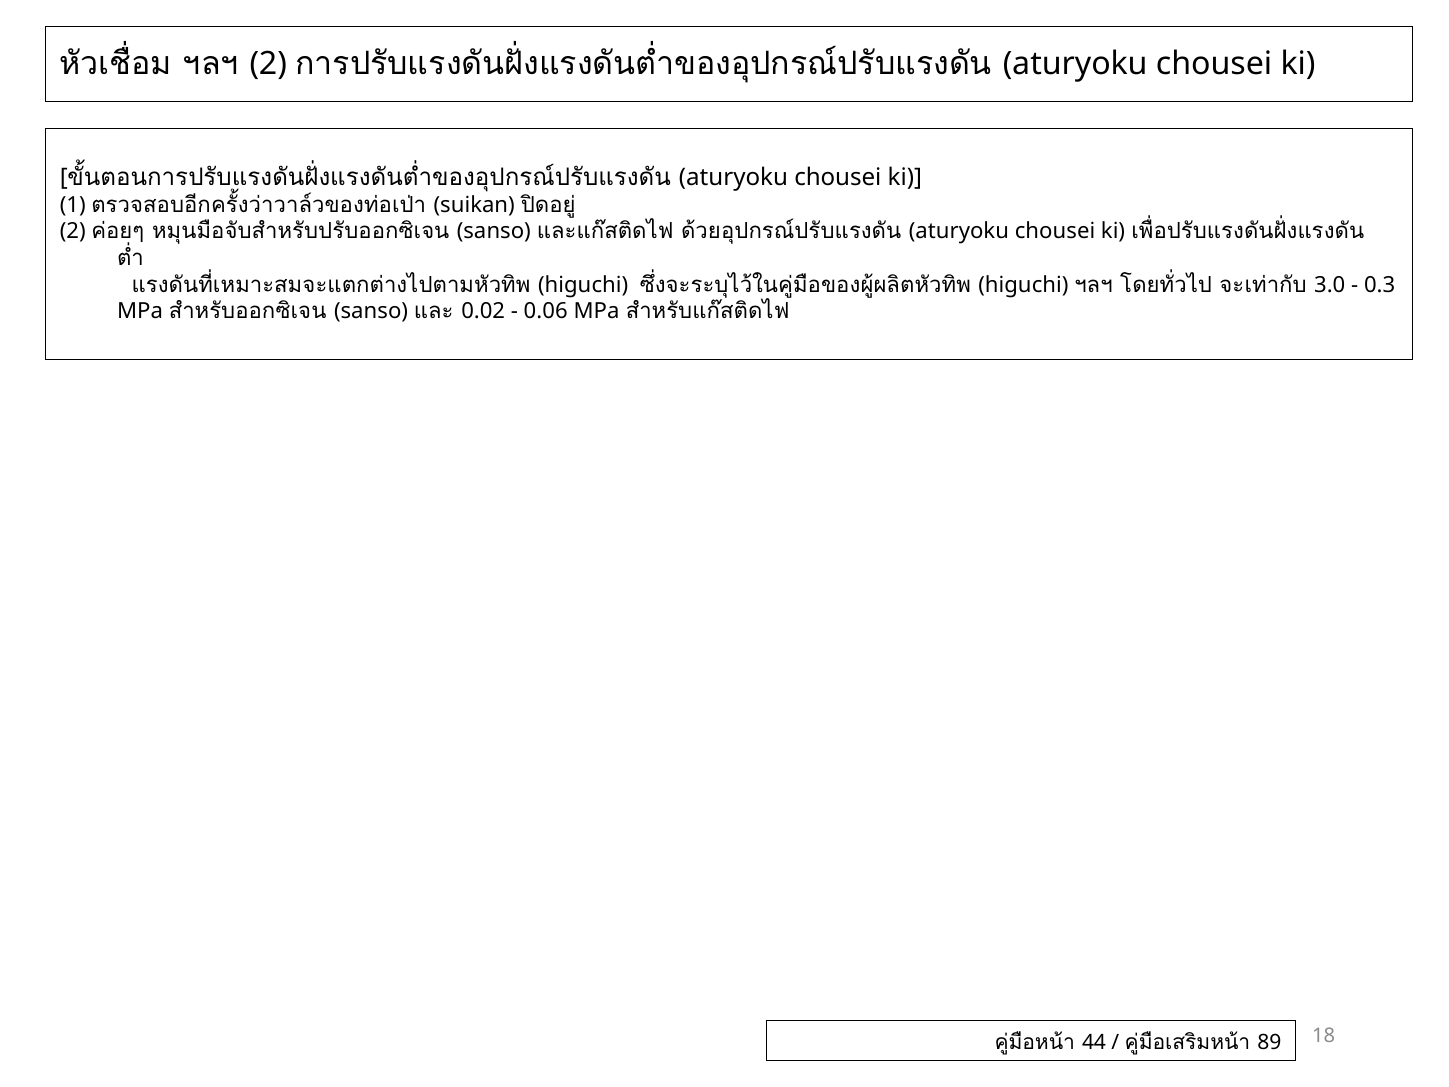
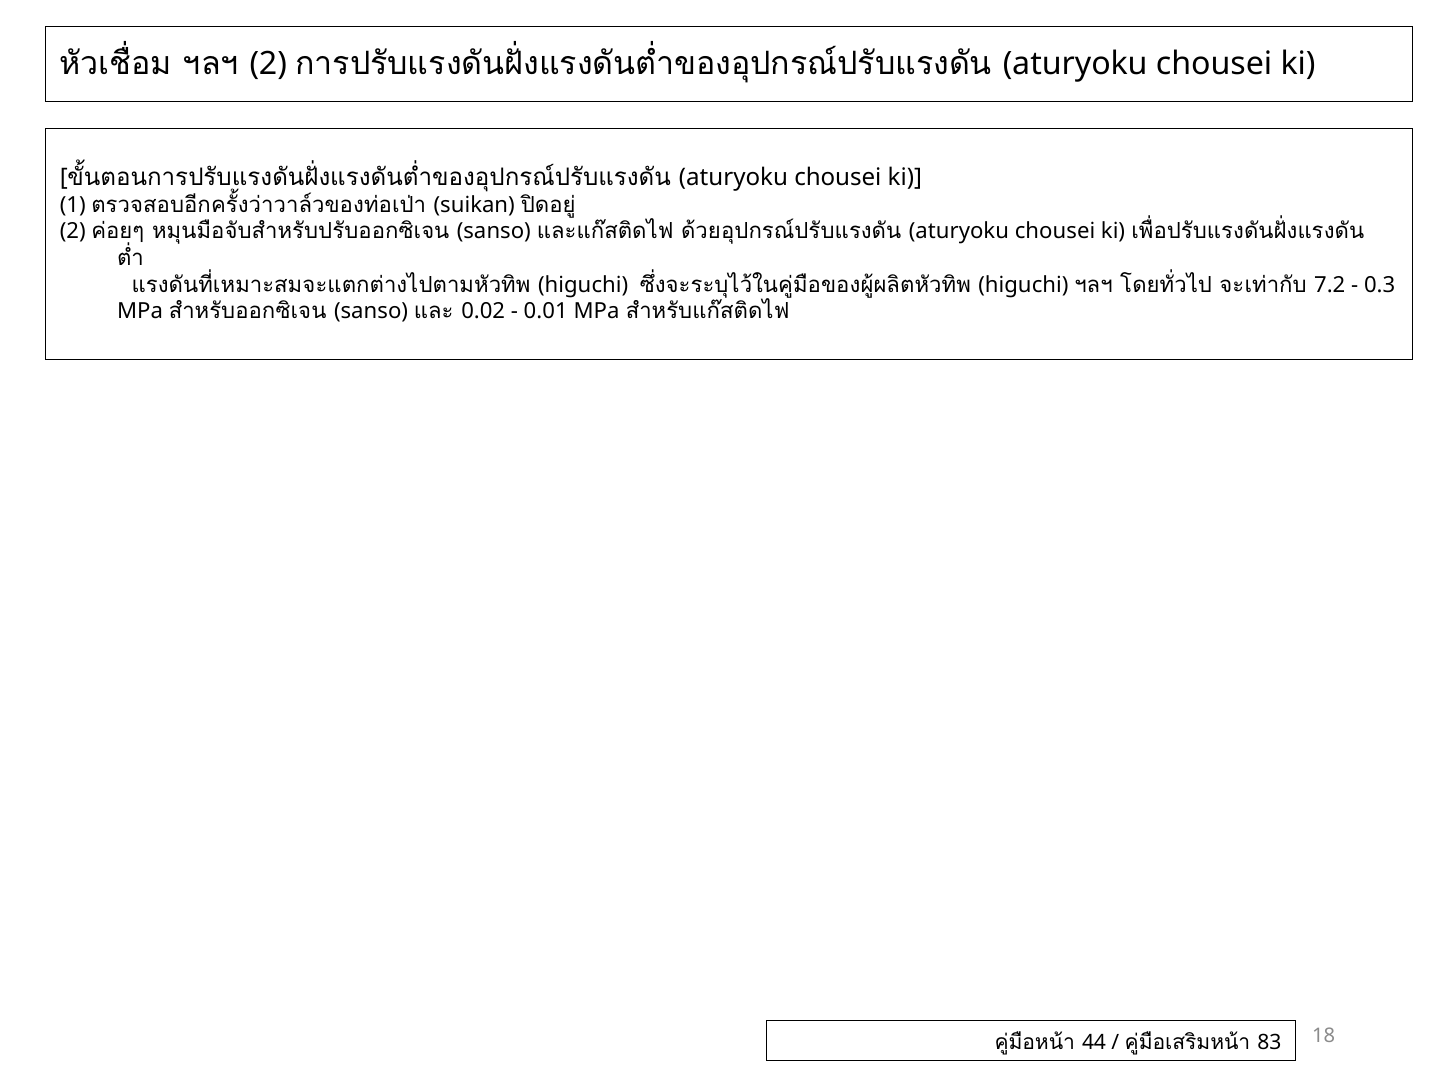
3.0: 3.0 -> 7.2 (1330, 285)
0.06: 0.06 -> 0.01 (546, 311)
89: 89 -> 83 (1269, 1042)
